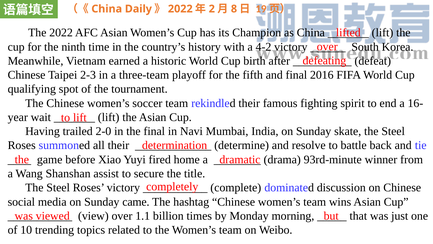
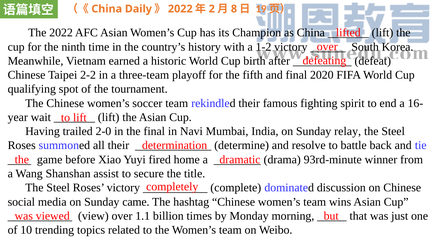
4-2: 4-2 -> 1-2 (263, 47)
2-3: 2-3 -> 2-2 (88, 75)
2016: 2016 -> 2020 (322, 75)
skate: skate -> relay (348, 131)
